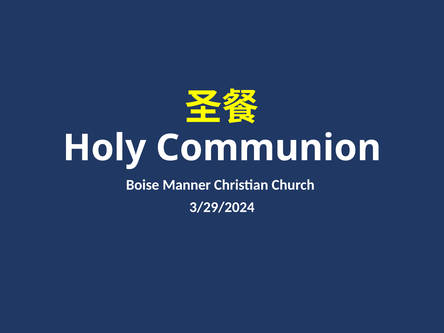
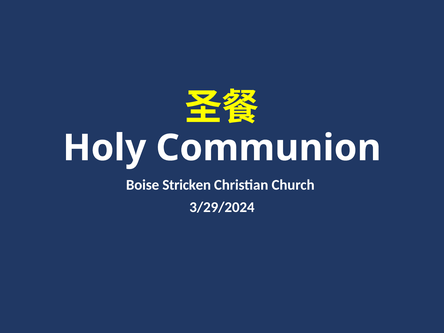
Manner: Manner -> Stricken (187, 185)
